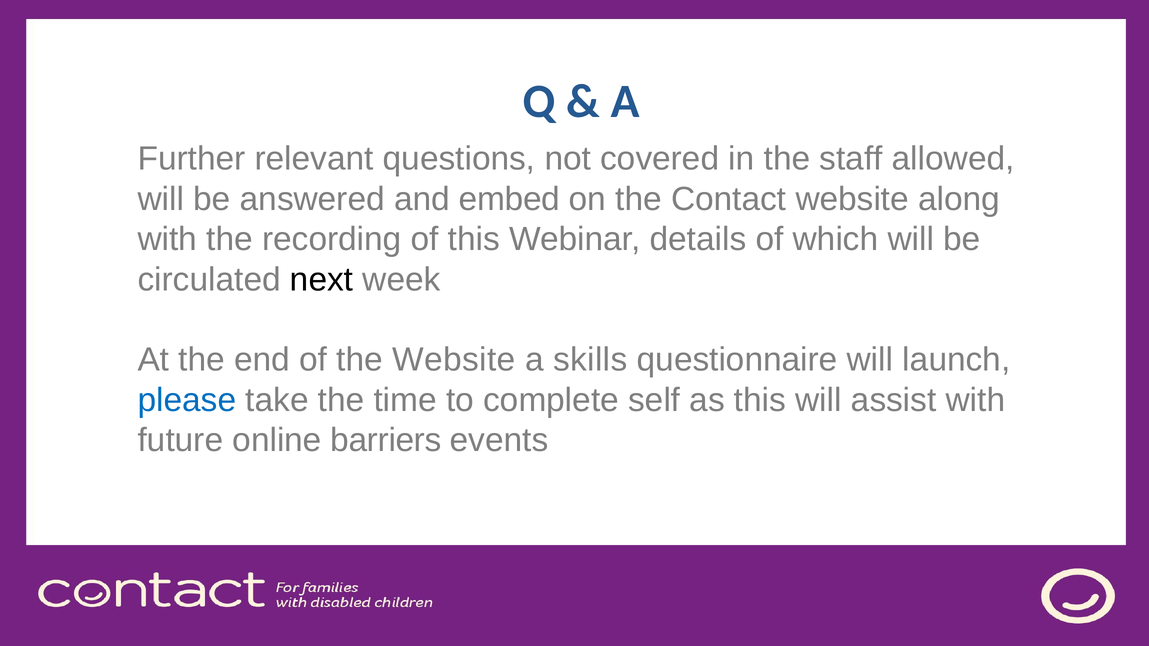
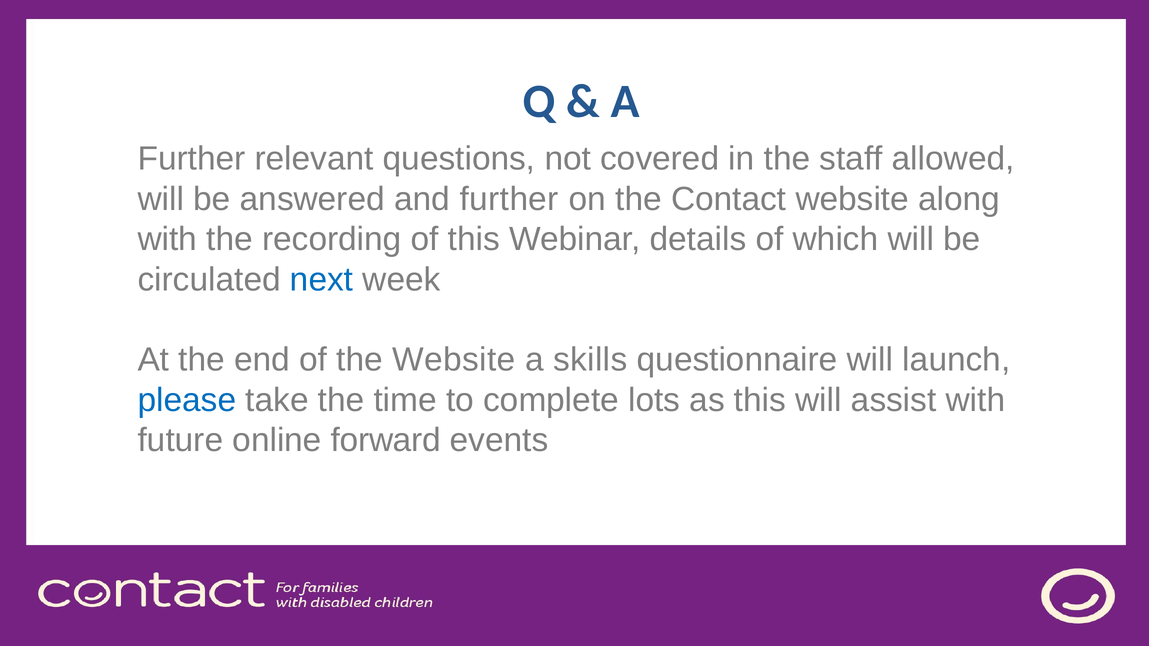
and embed: embed -> further (509, 199)
next colour: black -> blue (322, 280)
self: self -> lots (654, 400)
barriers: barriers -> forward (386, 441)
